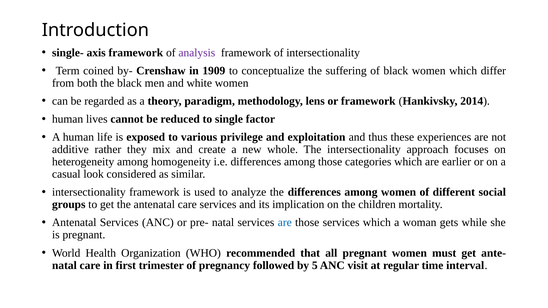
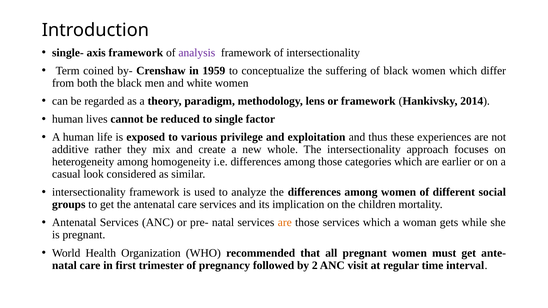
1909: 1909 -> 1959 (214, 71)
are colour: blue -> orange (285, 223)
5: 5 -> 2 (315, 265)
